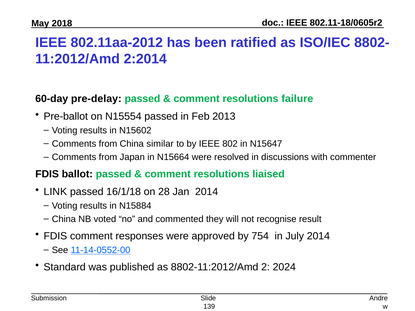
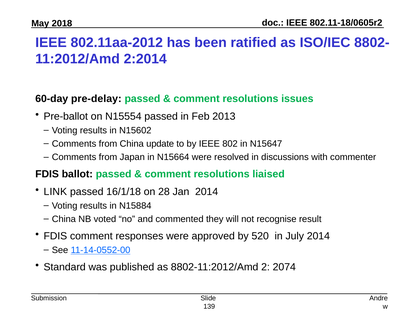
failure: failure -> issues (297, 99)
similar: similar -> update (160, 144)
754: 754 -> 520 (260, 236)
2024: 2024 -> 2074 (284, 267)
